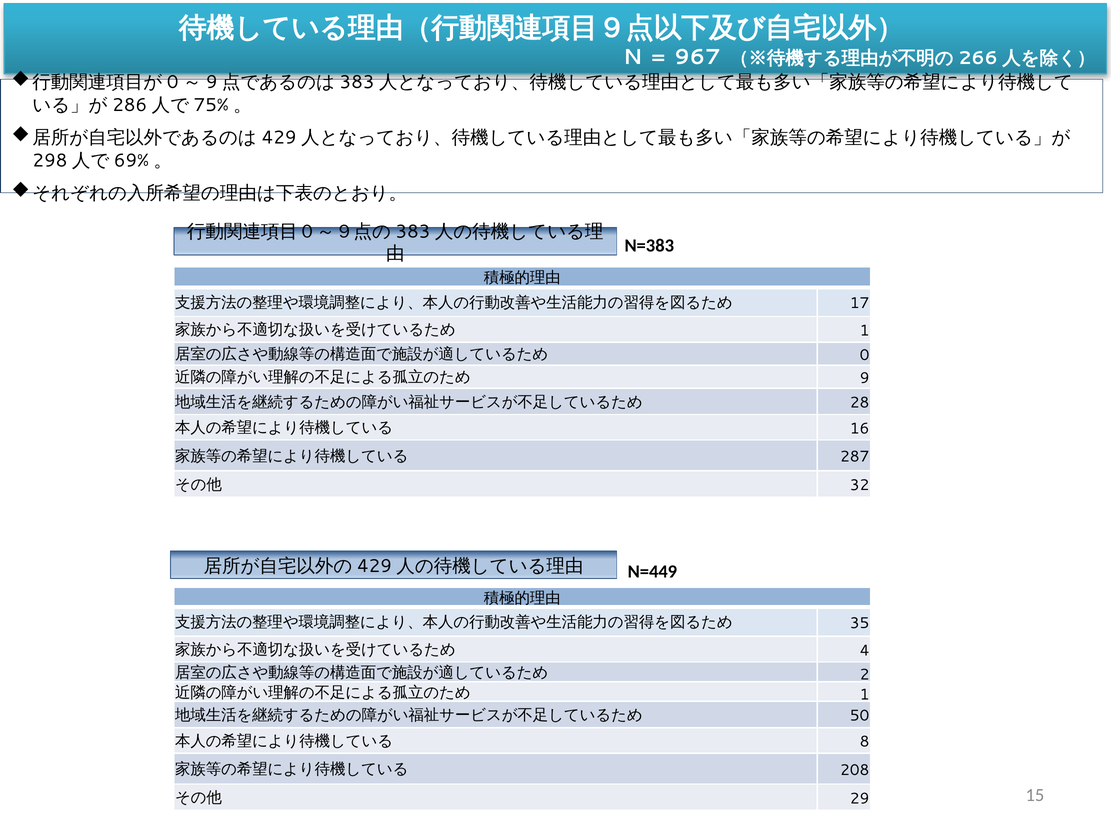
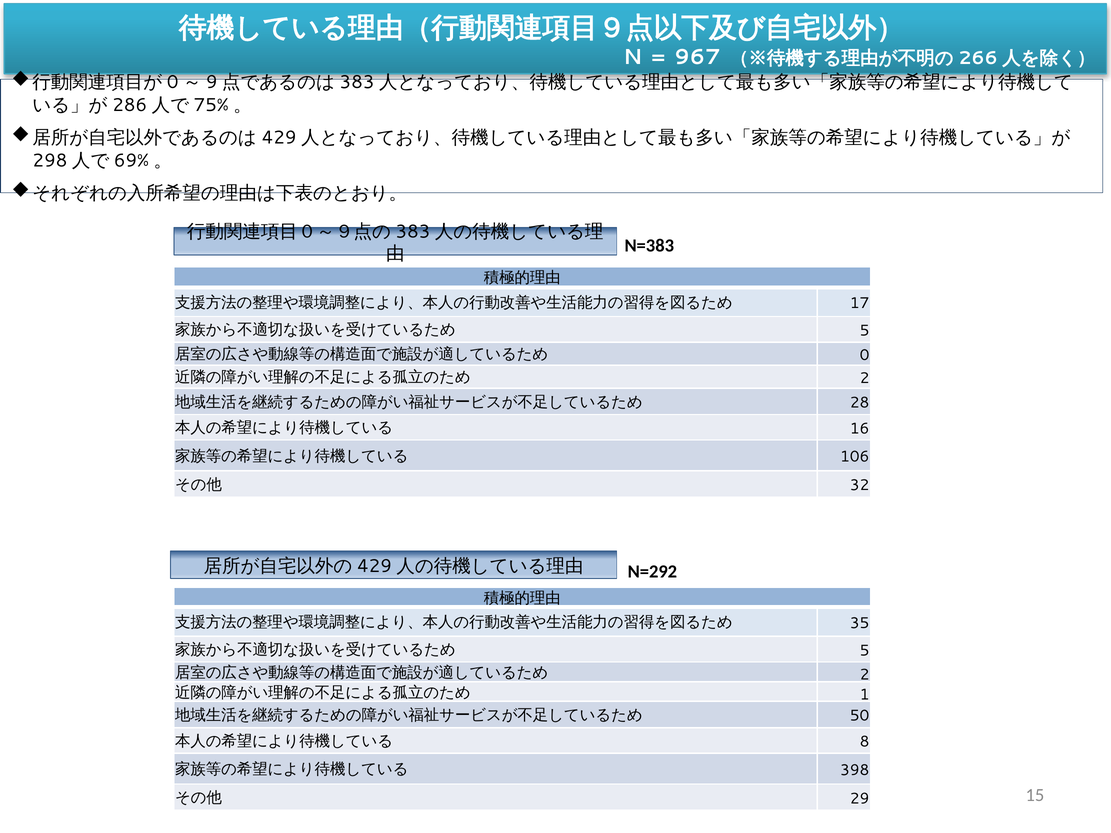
1: 1 -> 5 (865, 331)
9: 9 -> 2 (865, 378)
287: 287 -> 106 (855, 457)
N=449: N=449 -> N=292 (652, 572)
4: 4 -> 5 (865, 651)
208: 208 -> 398 (855, 770)
